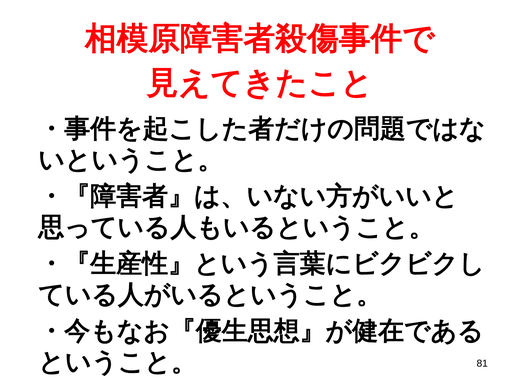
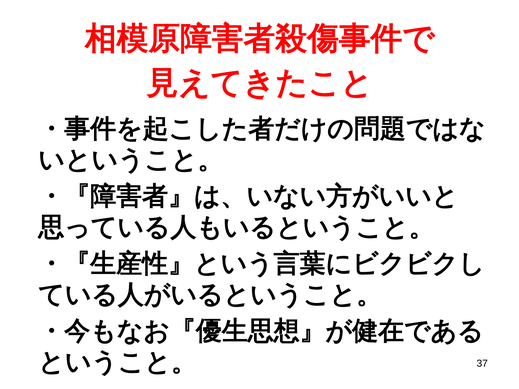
81: 81 -> 37 (482, 364)
